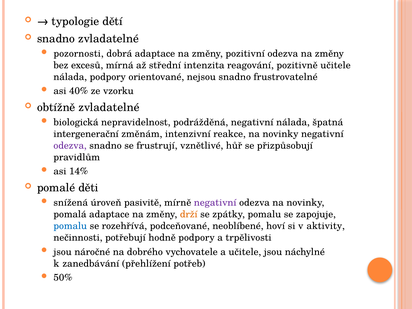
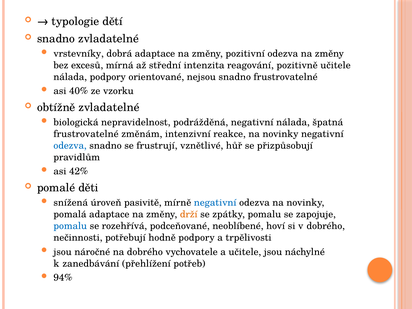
pozornosti: pozornosti -> vrstevníky (79, 54)
intergenerační: intergenerační -> frustrovatelné (86, 134)
odezva colour: purple -> blue (70, 146)
14%: 14% -> 42% (79, 171)
negativní colour: purple -> blue (215, 203)
v aktivity: aktivity -> dobrého (326, 226)
50%: 50% -> 94% (63, 278)
